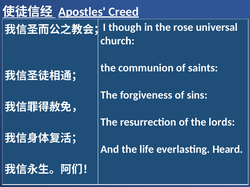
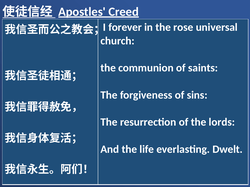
though: though -> forever (125, 27)
Heard: Heard -> Dwelt (228, 150)
